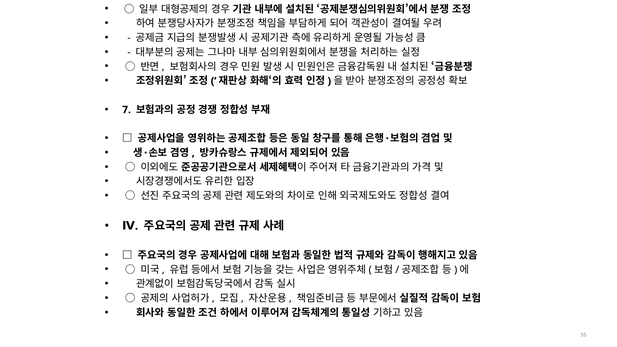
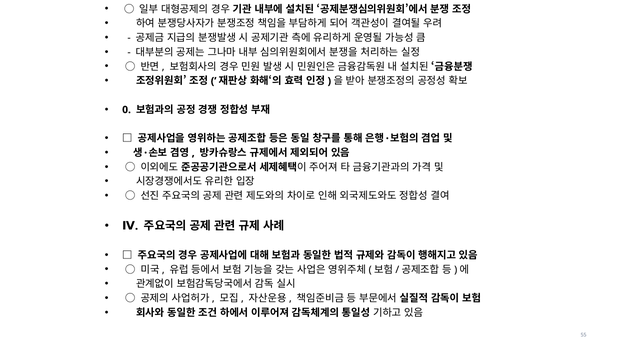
7: 7 -> 0 (127, 110)
